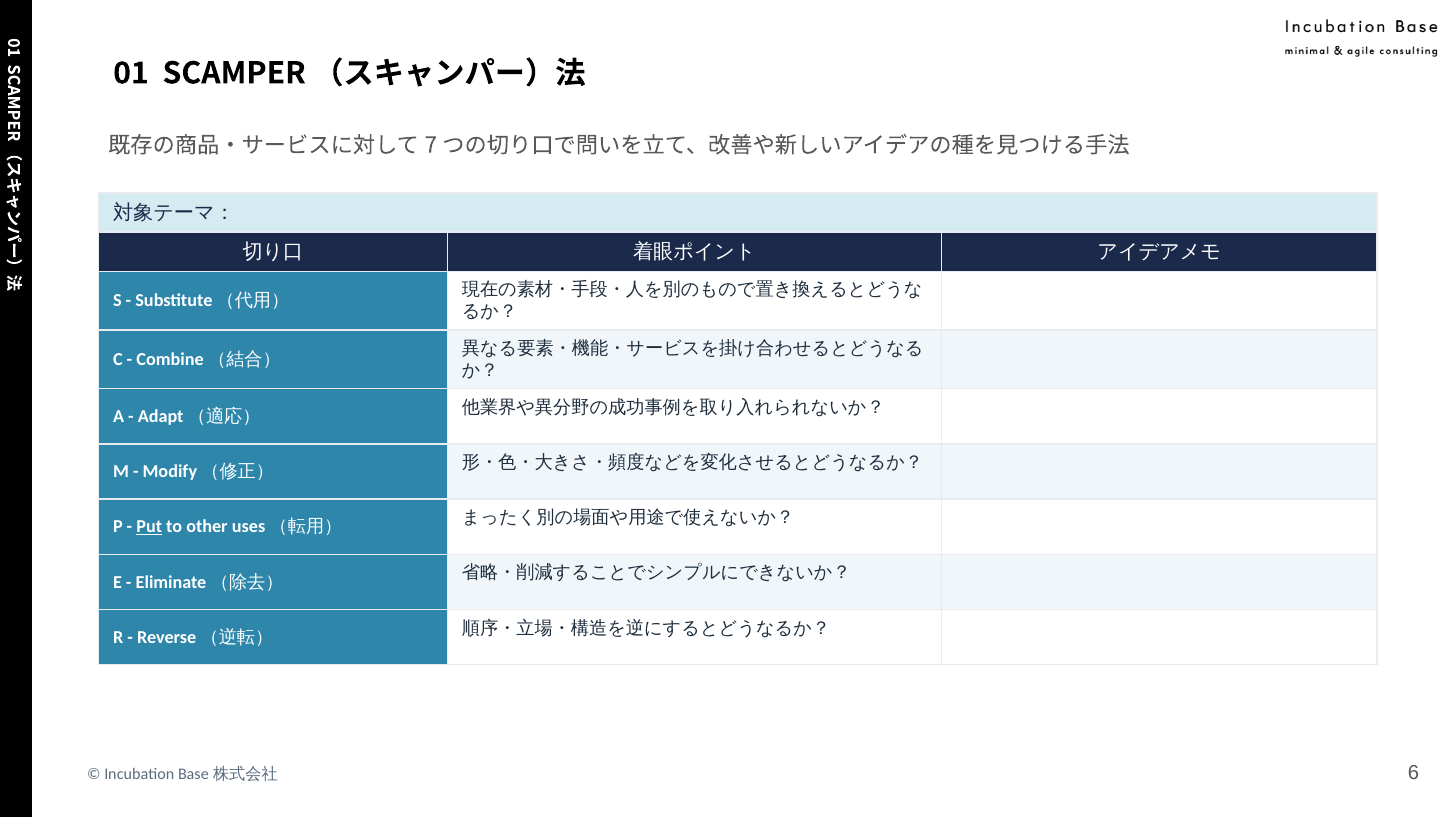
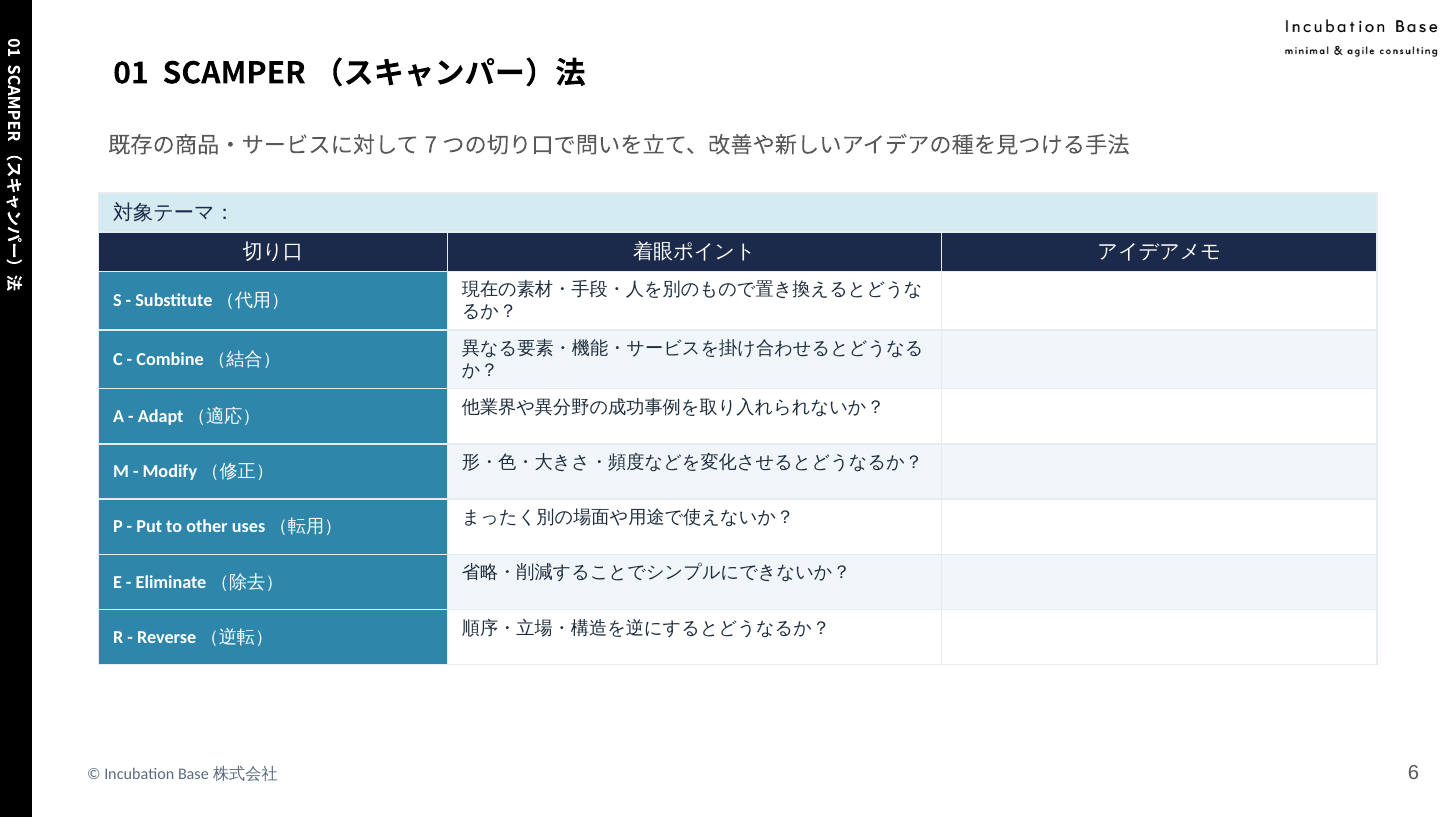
Put underline: present -> none (149, 527)
